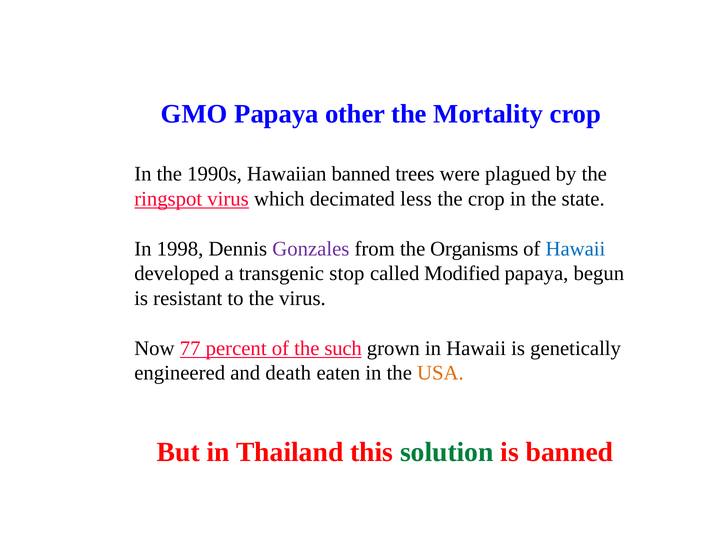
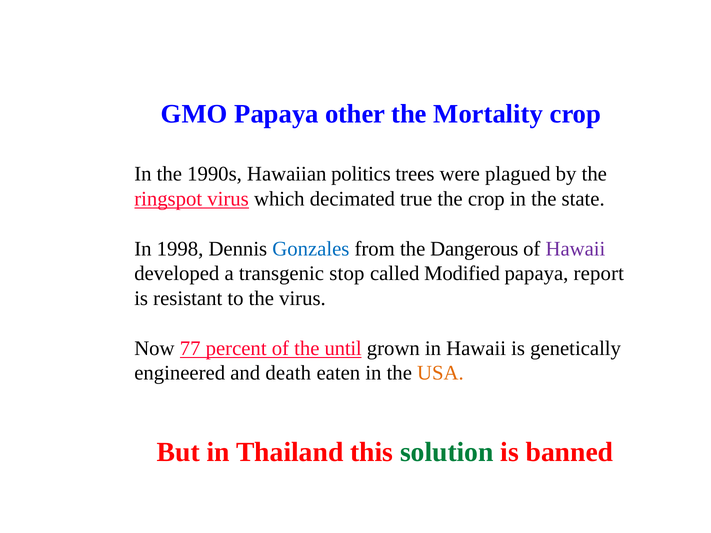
Hawaiian banned: banned -> politics (361, 174)
less: less -> true (416, 199)
Gonzales colour: purple -> blue (311, 249)
Organisms: Organisms -> Dangerous (474, 249)
Hawaii colour: blue -> purple (575, 249)
begun: begun -> report (599, 274)
such: such -> until (343, 348)
